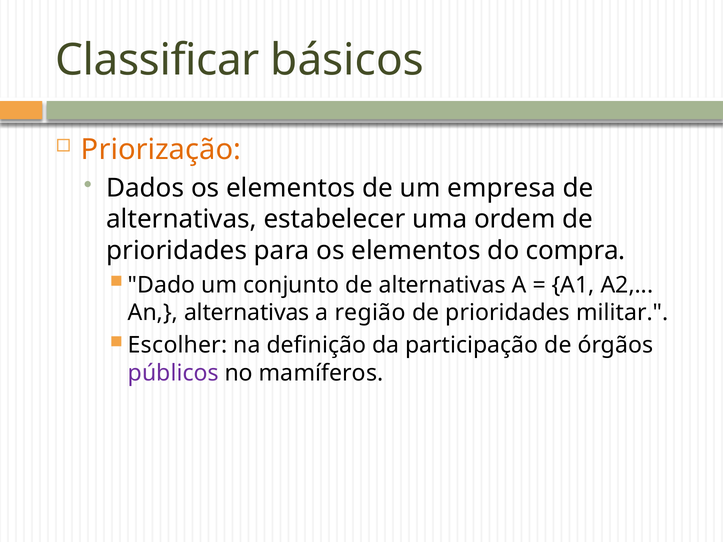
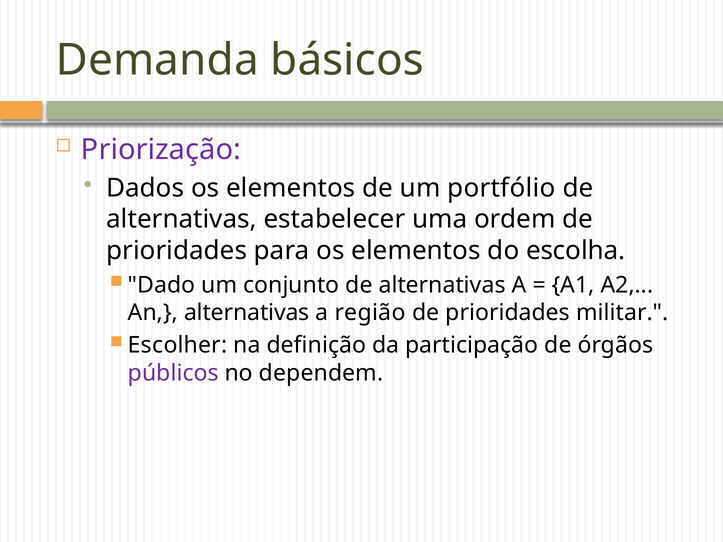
Classificar: Classificar -> Demanda (157, 60)
Priorização colour: orange -> purple (161, 150)
empresa: empresa -> portfólio (501, 188)
compra: compra -> escolha (576, 251)
mamíferos: mamíferos -> dependem (321, 373)
